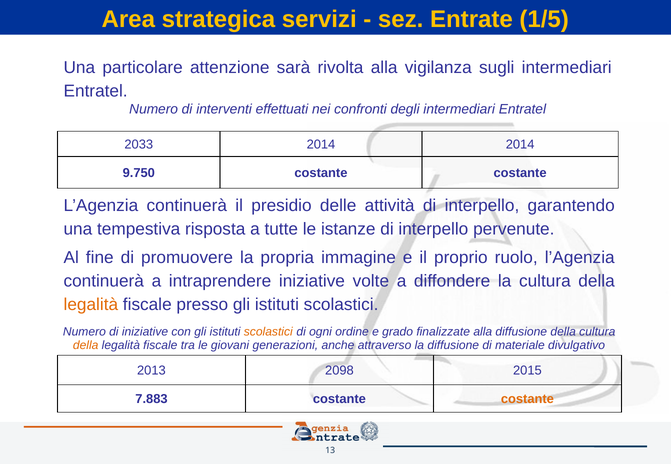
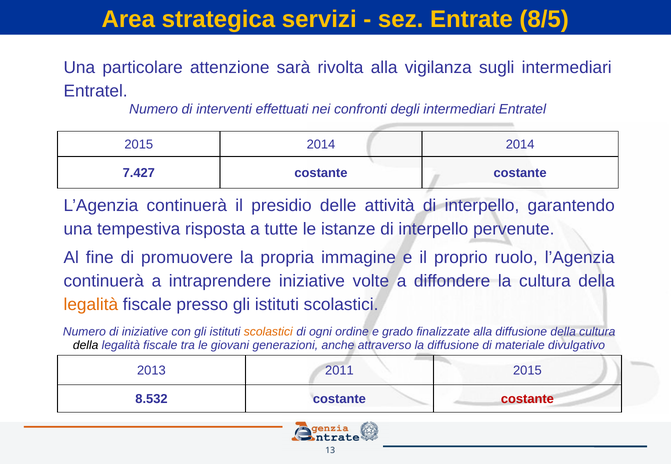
1/5: 1/5 -> 8/5 (544, 19)
2033: 2033 -> 2015 (139, 144)
9.750: 9.750 -> 7.427 (139, 173)
della colour: orange -> black (86, 346)
2098: 2098 -> 2011 (339, 371)
7.883: 7.883 -> 8.532 (151, 400)
costante colour: orange -> red (527, 400)
